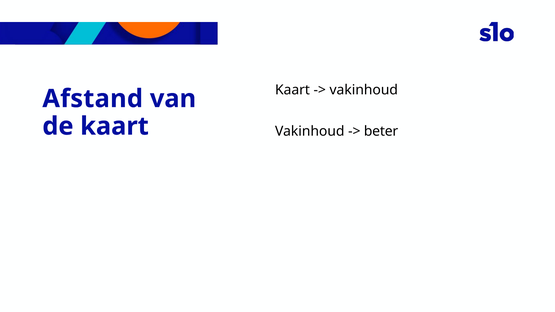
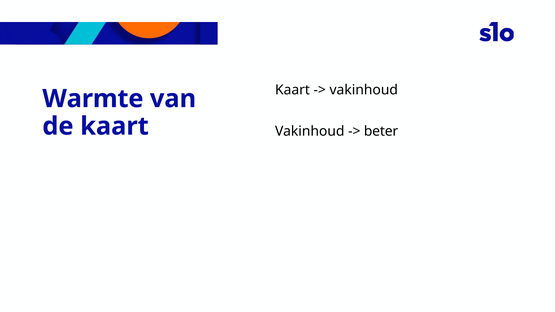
Afstand: Afstand -> Warmte (93, 99)
